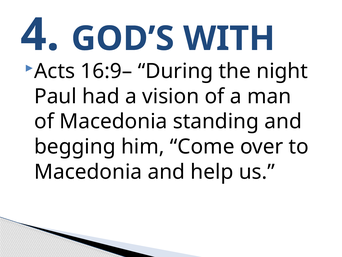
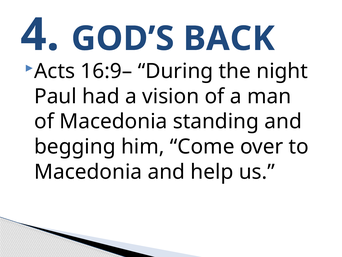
WITH: WITH -> BACK (229, 39)
